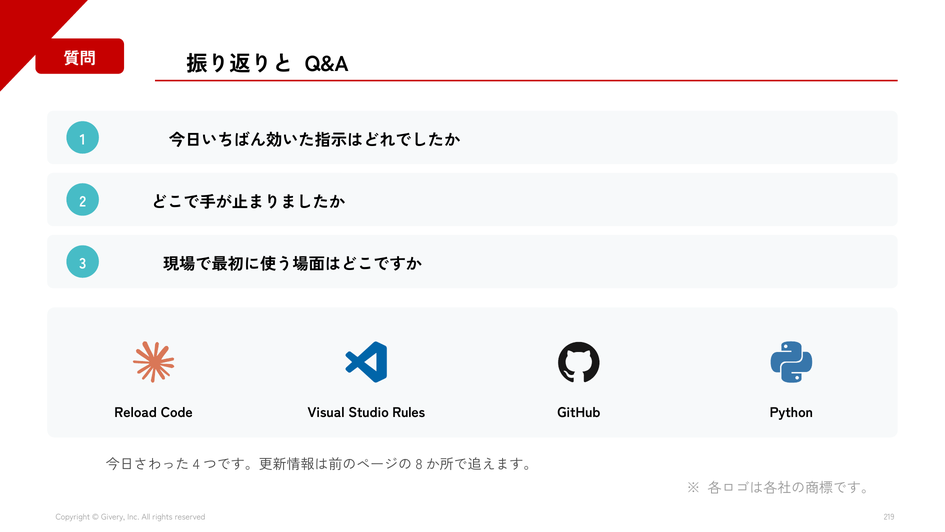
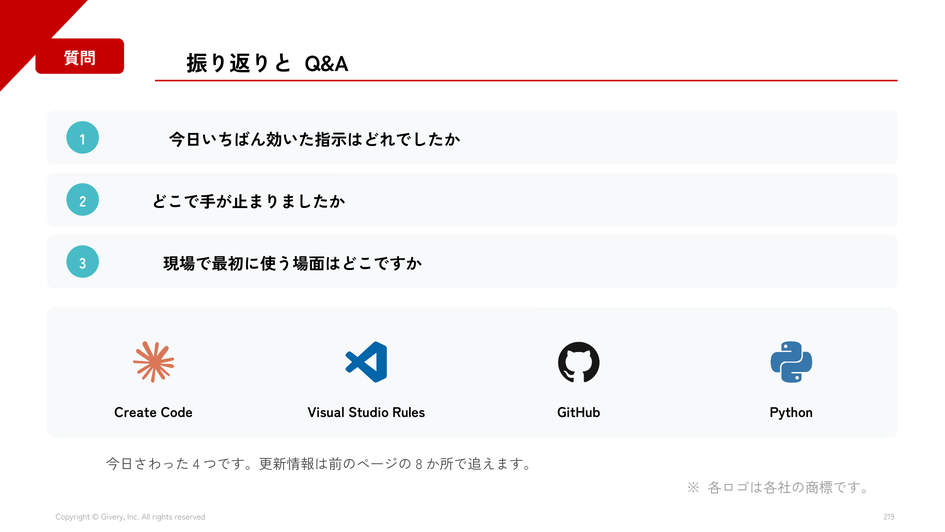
Reload: Reload -> Create (136, 412)
